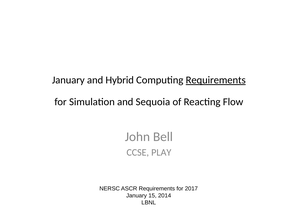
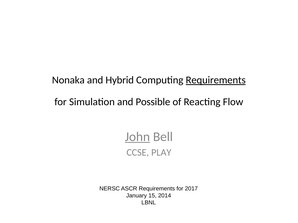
January: January -> Nonaka (68, 80)
Sequoia: Sequoia -> Possible (153, 102)
John underline: none -> present (138, 137)
